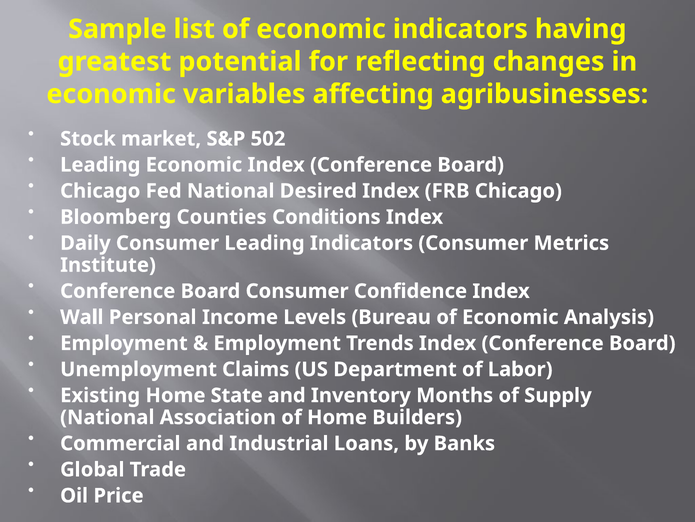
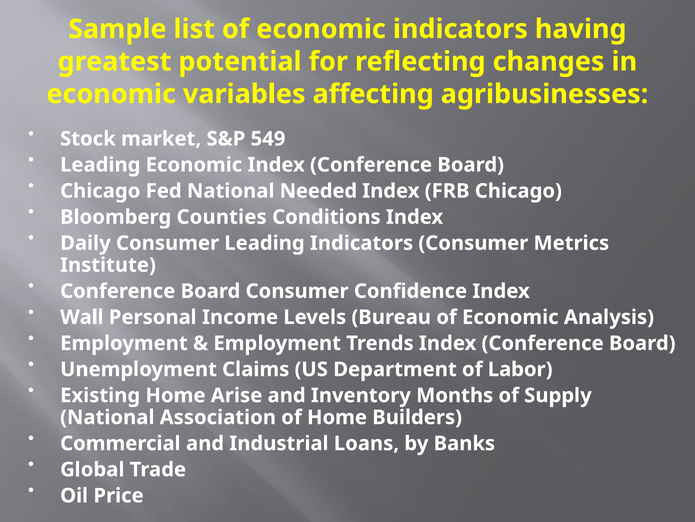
502: 502 -> 549 (268, 139)
Desired: Desired -> Needed (318, 191)
State: State -> Arise (237, 395)
